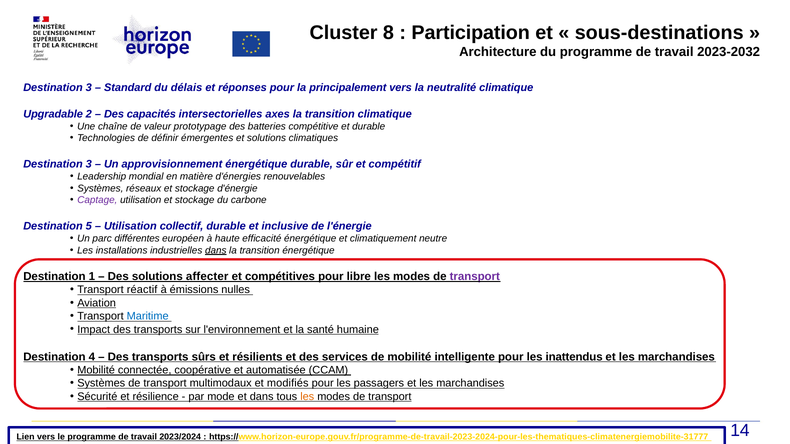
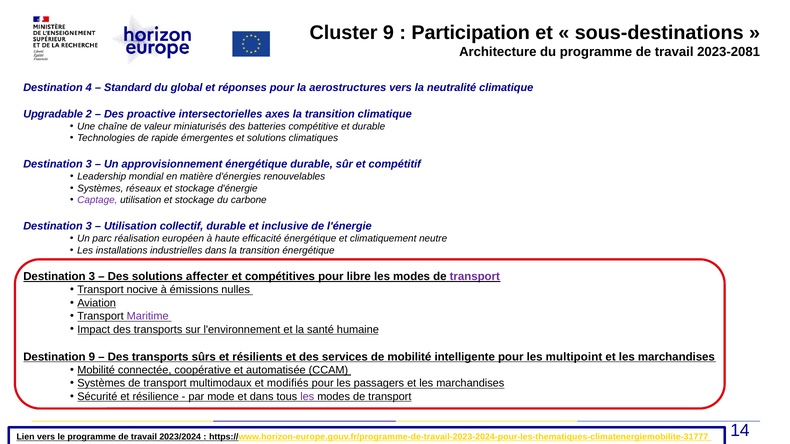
Cluster 8: 8 -> 9 (388, 33)
2023-2032: 2023-2032 -> 2023-2081 (729, 52)
3: 3 -> 4 (89, 88)
délais: délais -> global (187, 88)
principalement: principalement -> aerostructures (348, 88)
capacités: capacités -> proactive (151, 114)
prototypage: prototypage -> miniaturisés (200, 126)
définir: définir -> rapide (165, 138)
5: 5 -> 3 (89, 226)
différentes: différentes -> réalisation (137, 239)
dans underline: present -> none (216, 251)
1: 1 -> 3 (92, 277)
réactif: réactif -> nocive (142, 290)
Maritime colour: blue -> purple (148, 316)
Destination 4: 4 -> 9 (92, 357)
inattendus: inattendus -> multipoint (574, 357)
les colour: orange -> purple (307, 397)
